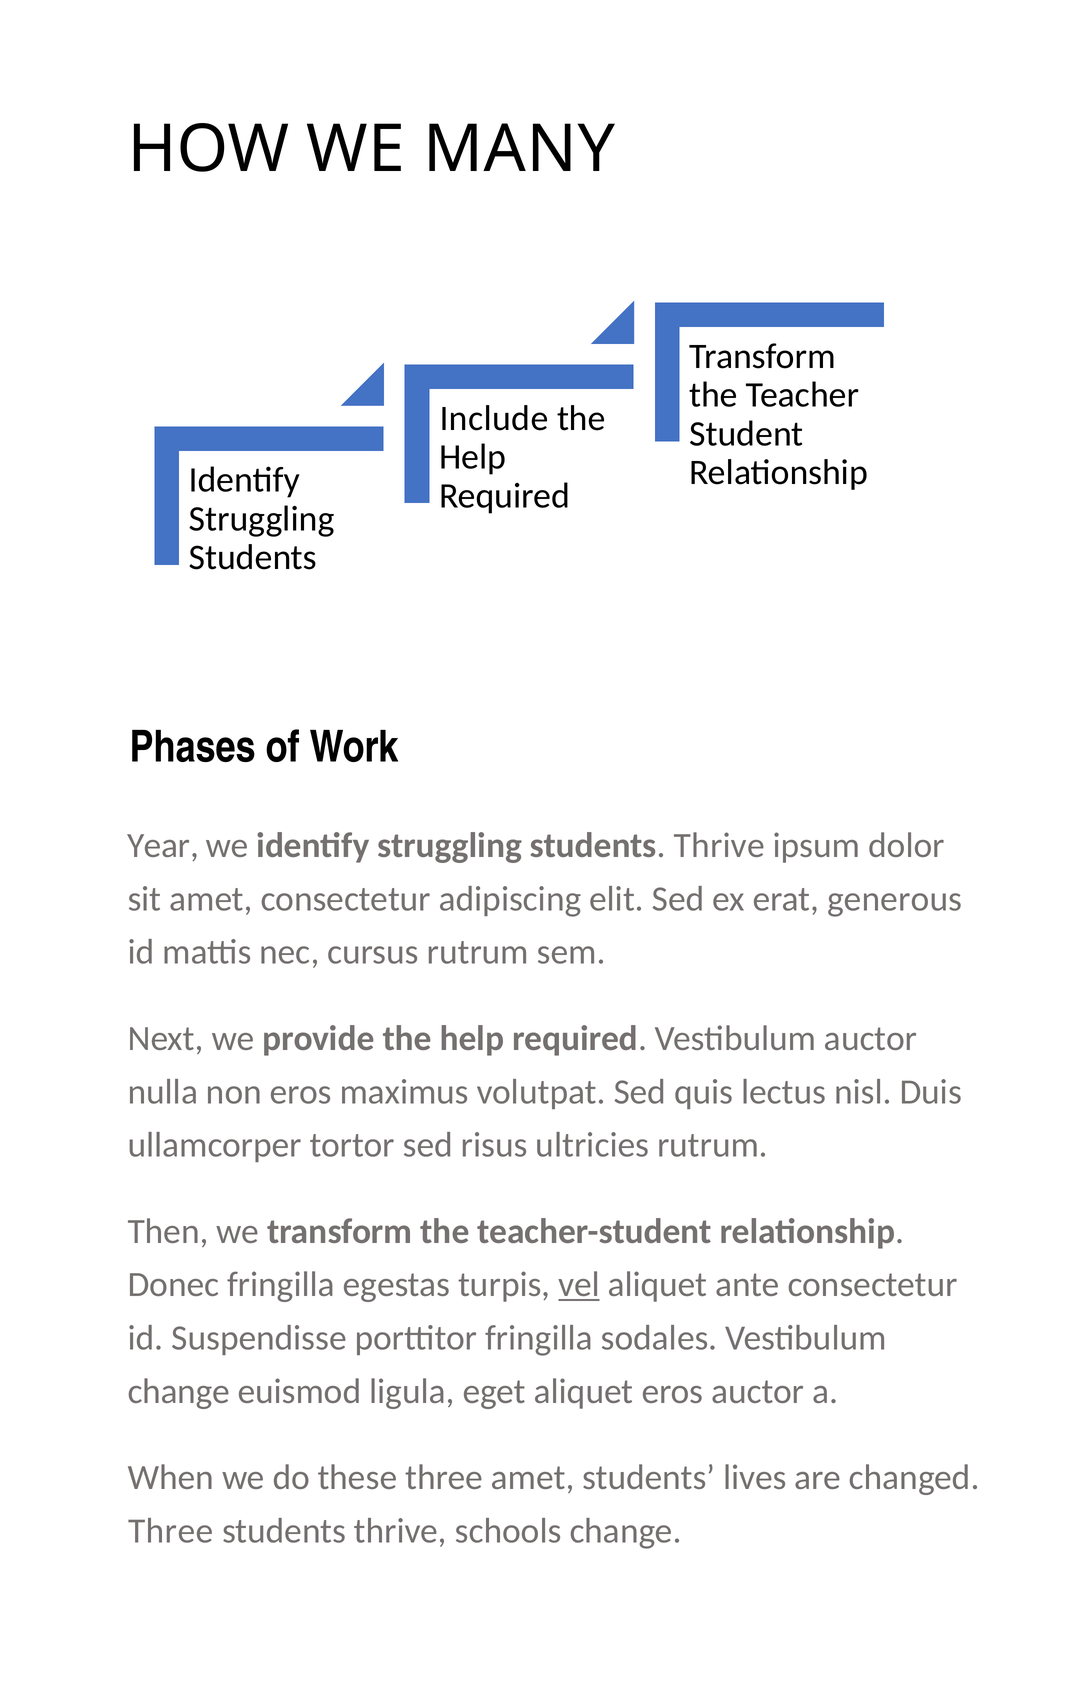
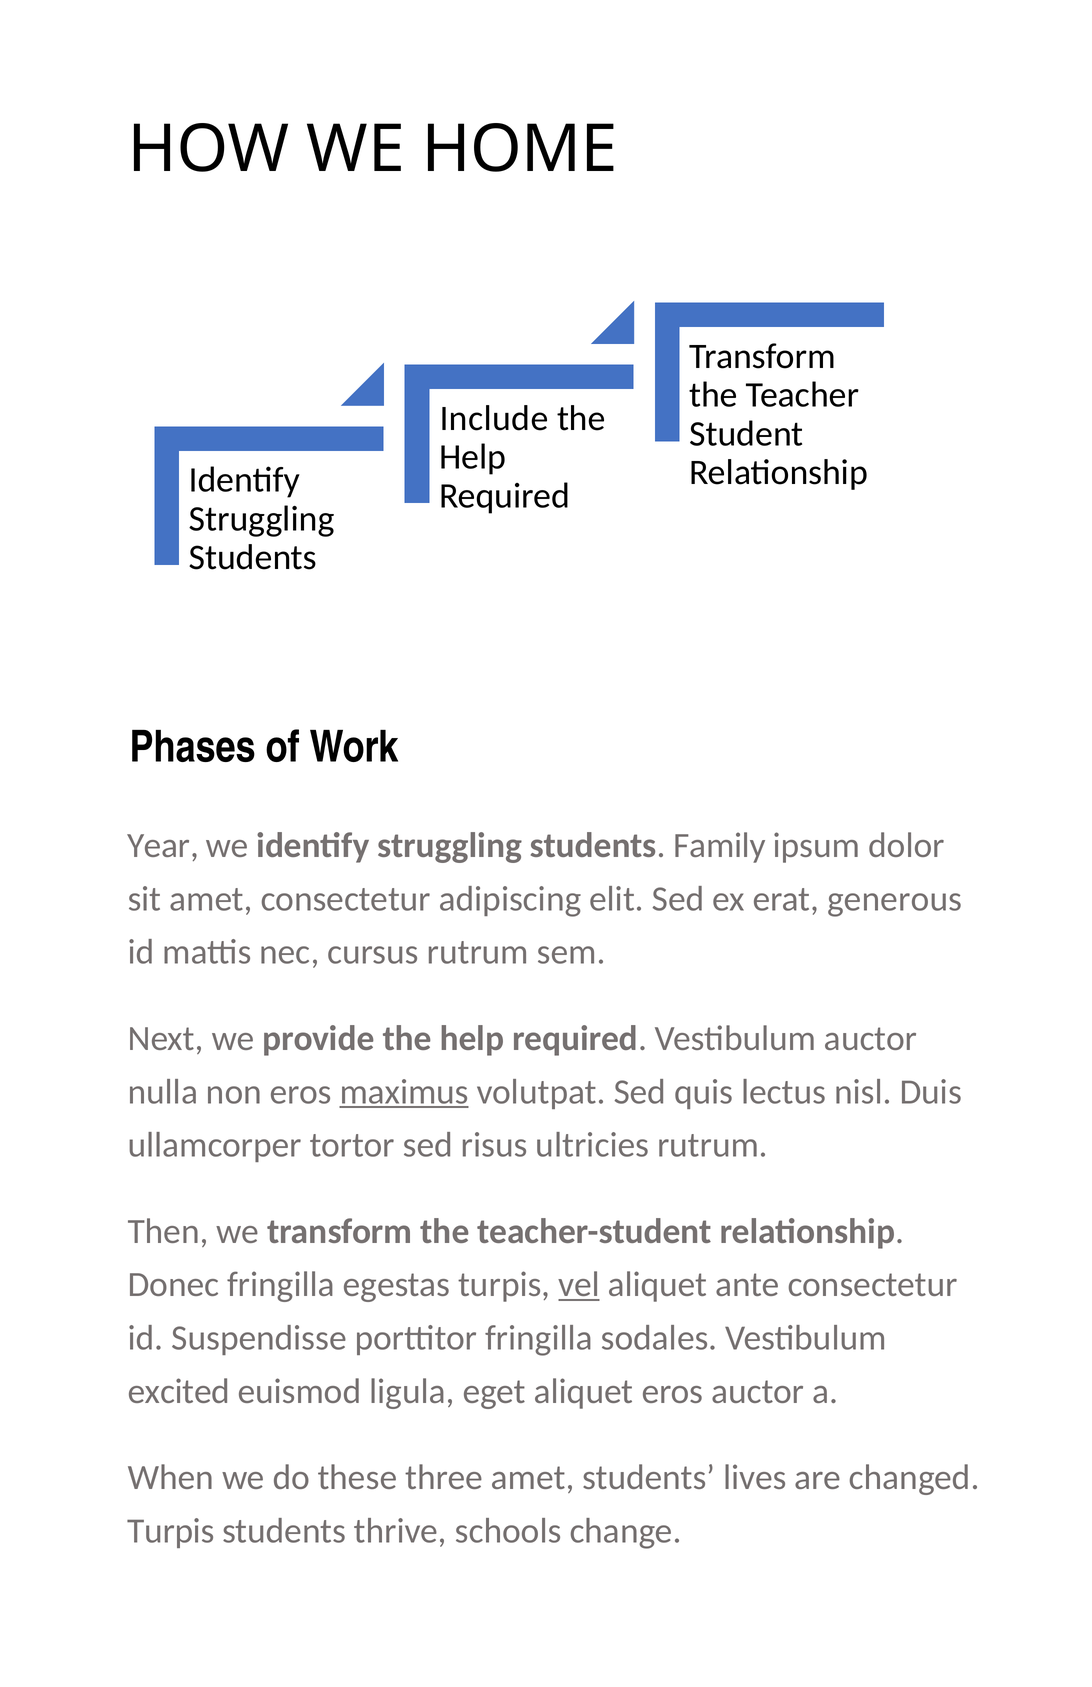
MANY: MANY -> HOME (520, 149)
struggling students Thrive: Thrive -> Family (720, 846)
maximus underline: none -> present (404, 1092)
change: change -> excited (179, 1392)
Three: Three -> Turpis (171, 1532)
